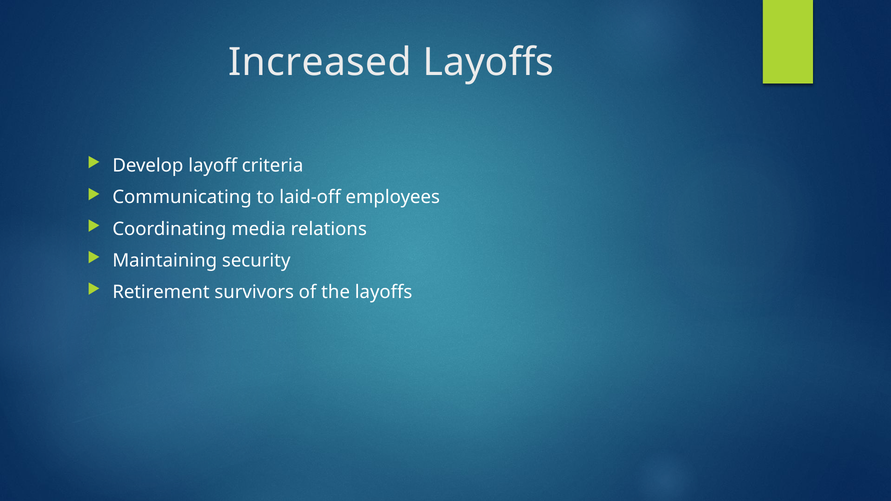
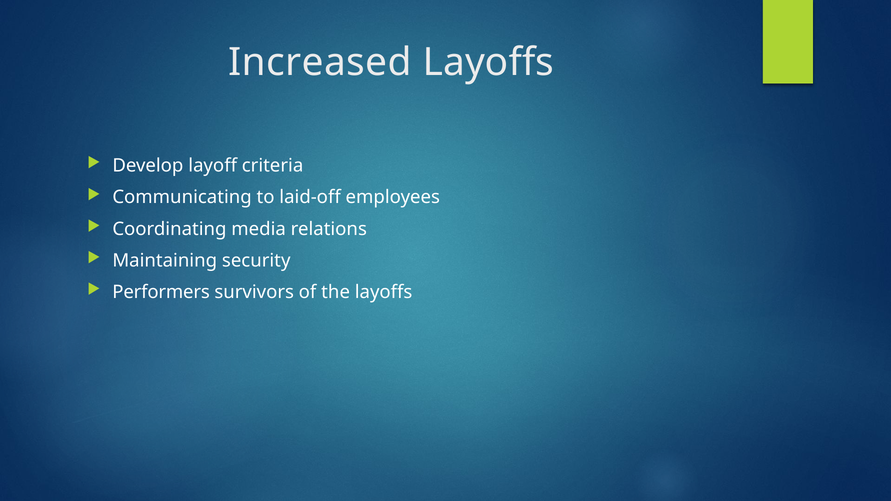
Retirement: Retirement -> Performers (161, 292)
